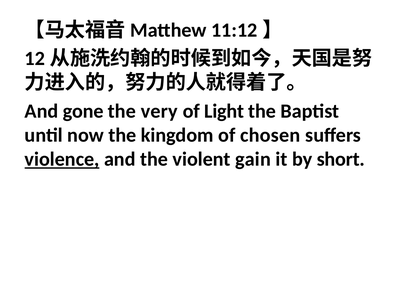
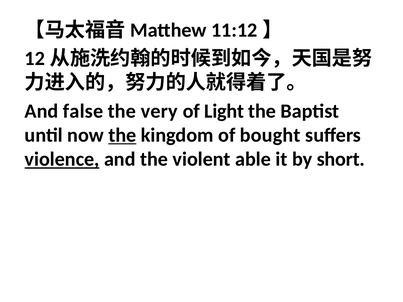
gone: gone -> false (83, 111)
the underline: none -> present (122, 135)
chosen: chosen -> bought (270, 135)
gain: gain -> able (253, 159)
